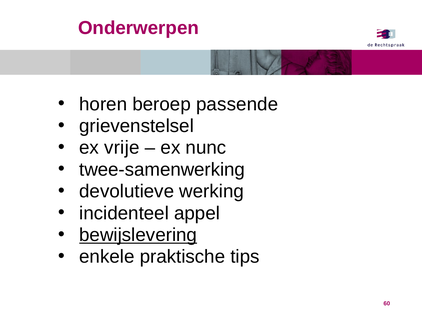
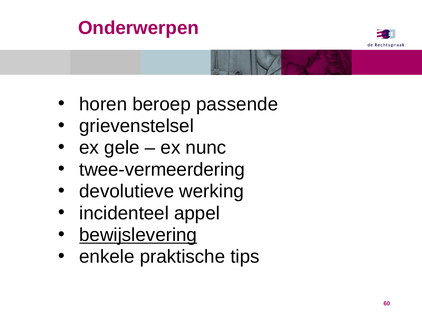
vrije: vrije -> gele (122, 148)
twee-samenwerking: twee-samenwerking -> twee-vermeerdering (162, 169)
